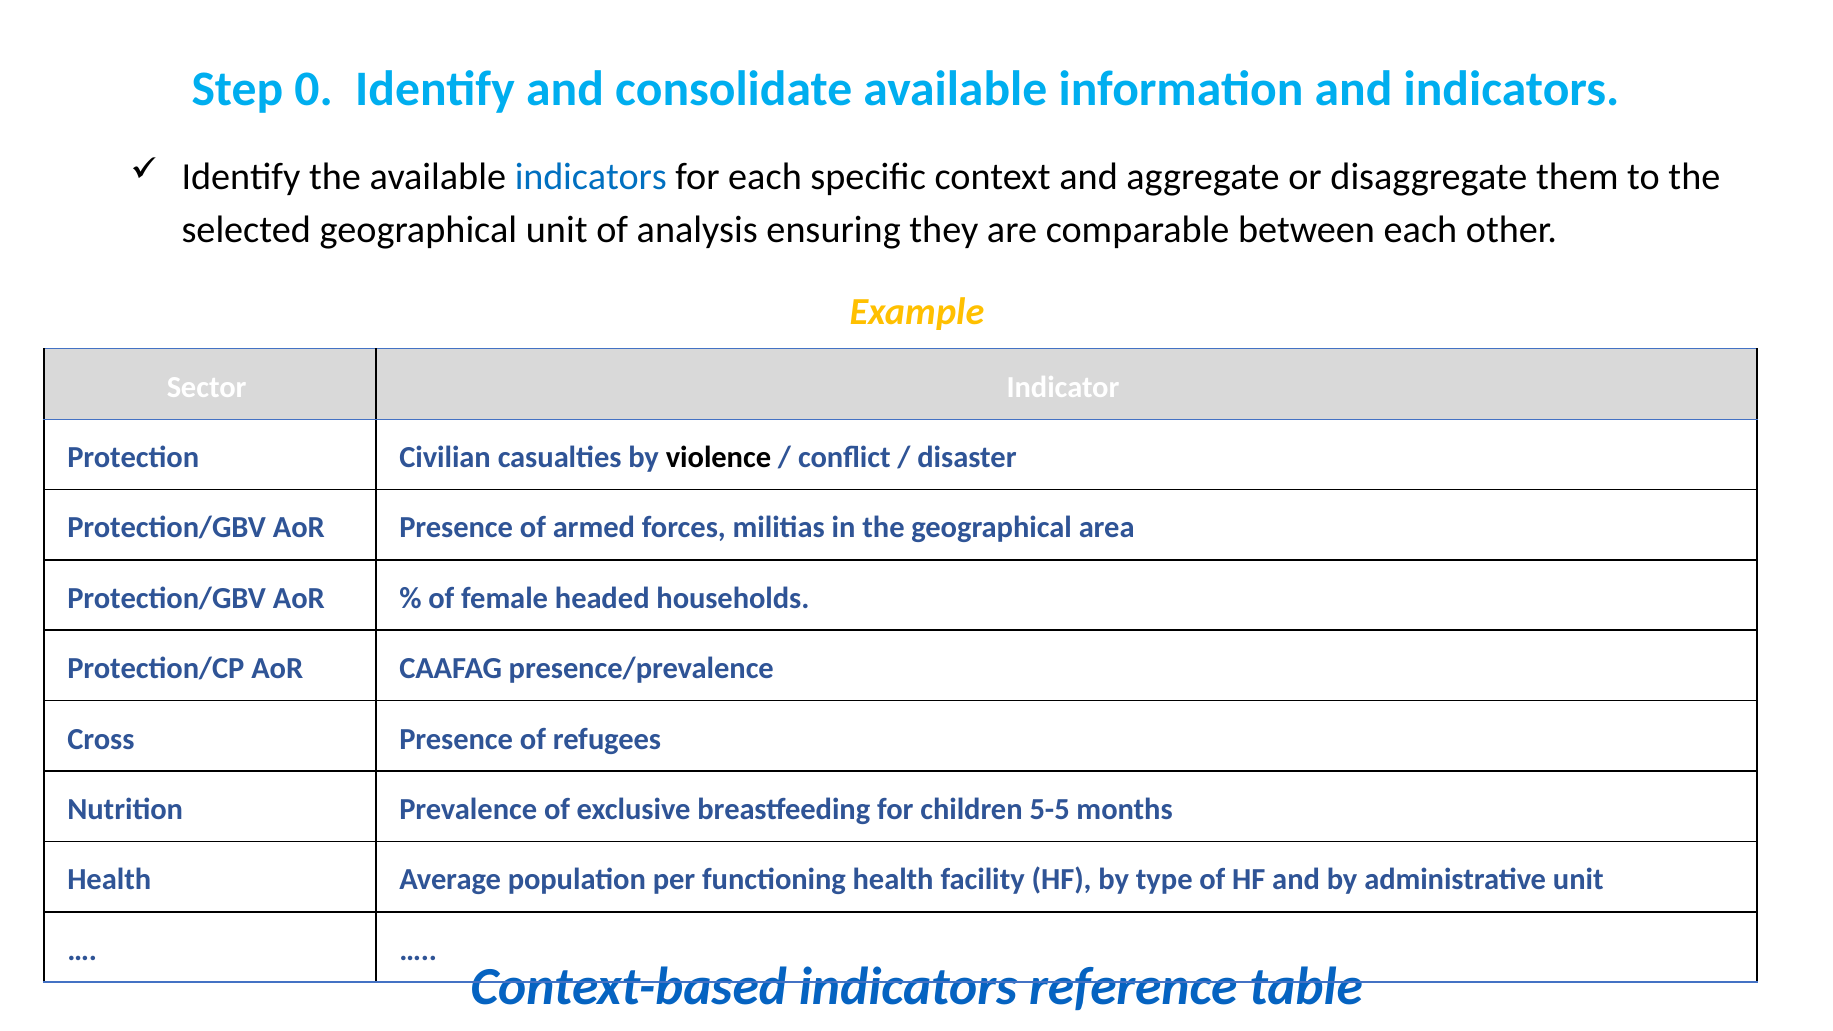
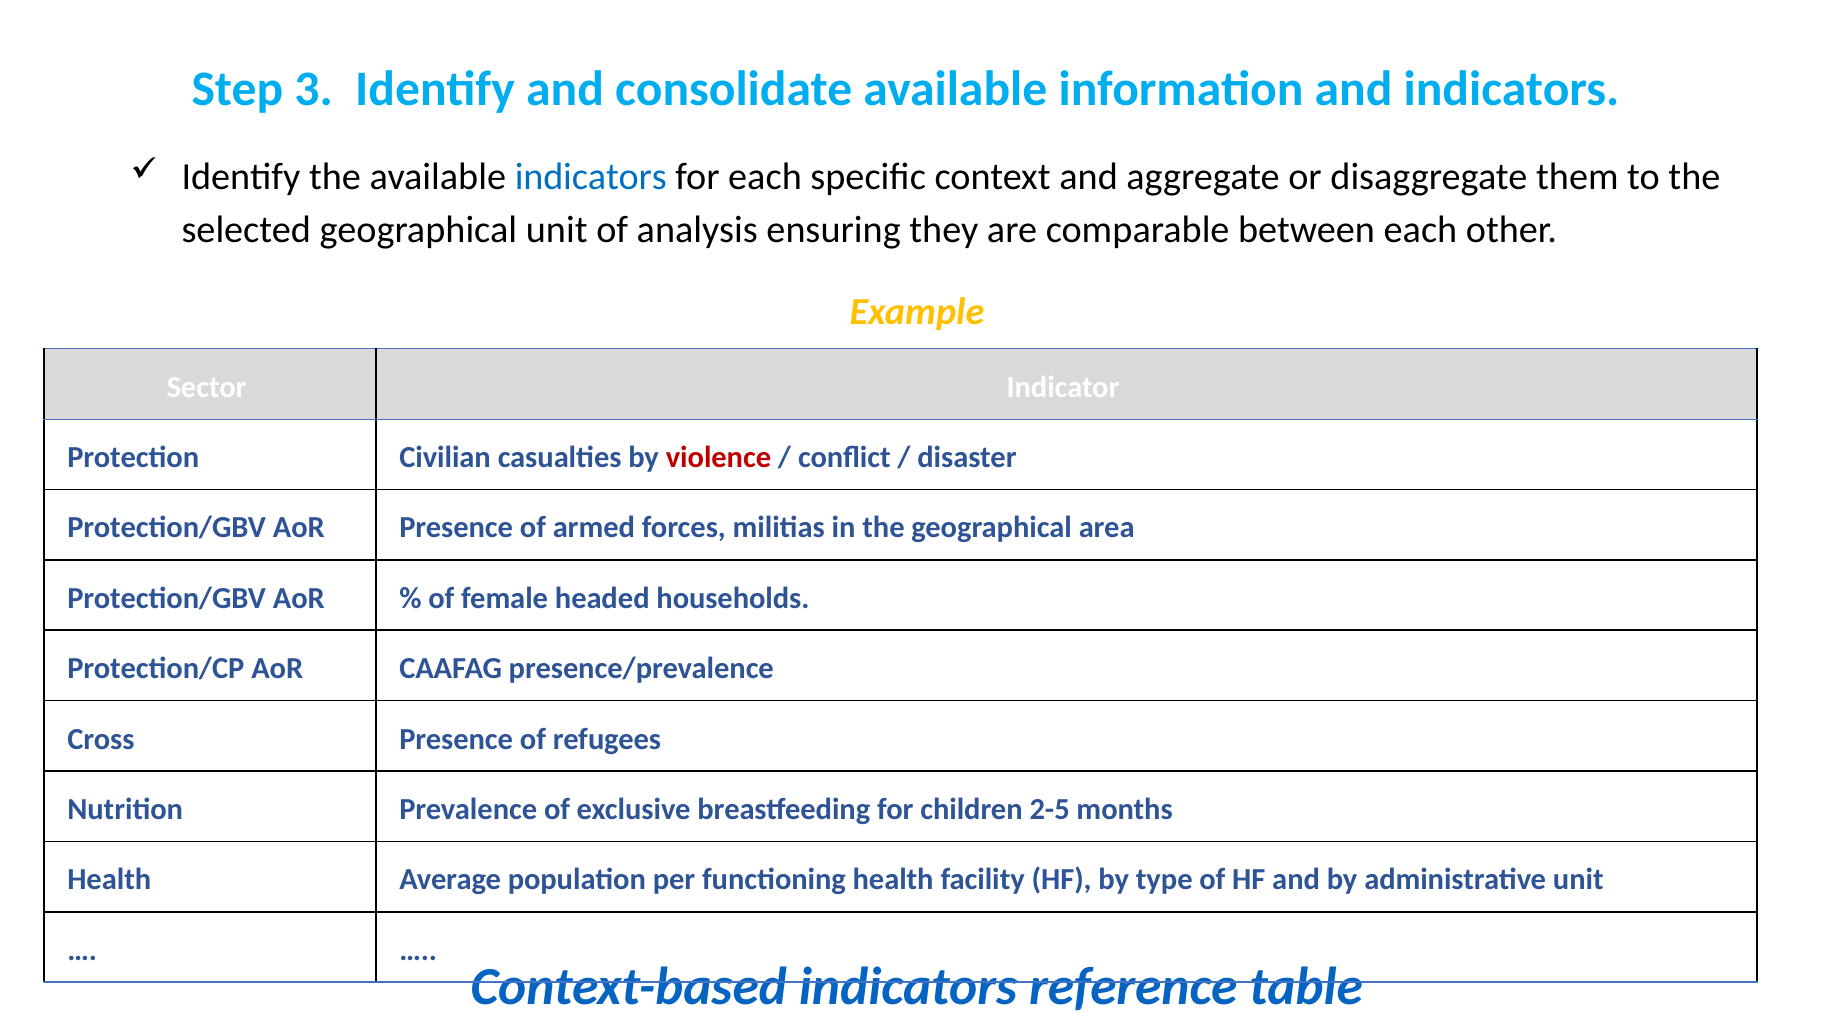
0: 0 -> 3 (314, 89)
violence colour: black -> red (718, 458)
5-5: 5-5 -> 2-5 (1050, 809)
